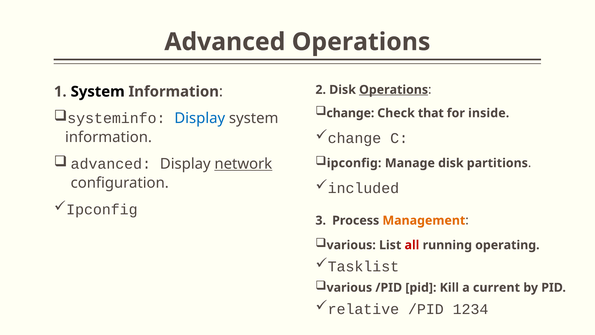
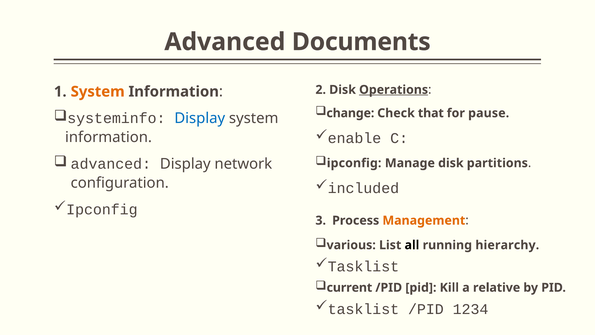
Advanced Operations: Operations -> Documents (361, 42)
System colour: black -> orange (98, 92)
inside: inside -> pause (489, 113)
change: change -> enable (354, 138)
network underline: present -> none (243, 164)
all colour: red -> black (412, 245)
operating: operating -> hierarchy (507, 245)
various: various -> current (349, 287)
current: current -> relative (497, 287)
relative: relative -> tasklist (363, 309)
